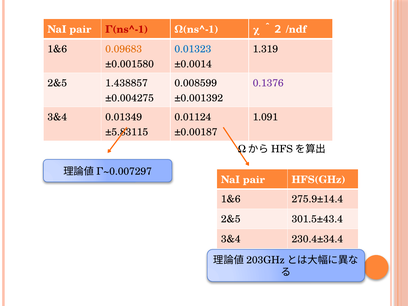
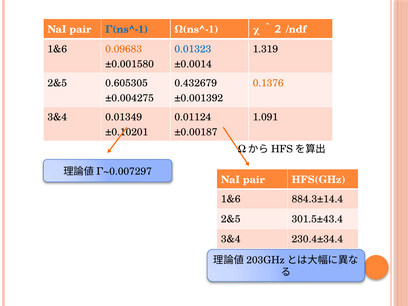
Γ(ns^-1 colour: red -> blue (127, 30)
1.438857: 1.438857 -> 0.605305 (127, 83)
0.008599: 0.008599 -> 0.432679 (196, 83)
0.1376 colour: purple -> orange (268, 83)
±5.83115: ±5.83115 -> ±0.10201 (127, 132)
275.9±14.4: 275.9±14.4 -> 884.3±14.4 (317, 199)
